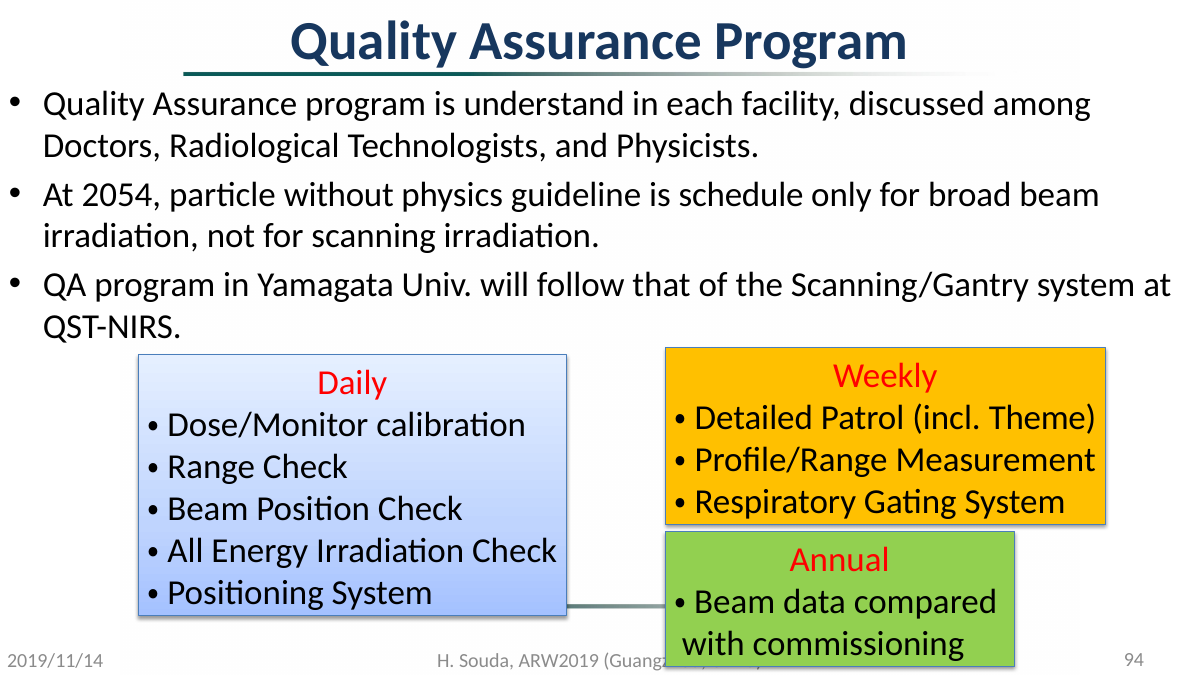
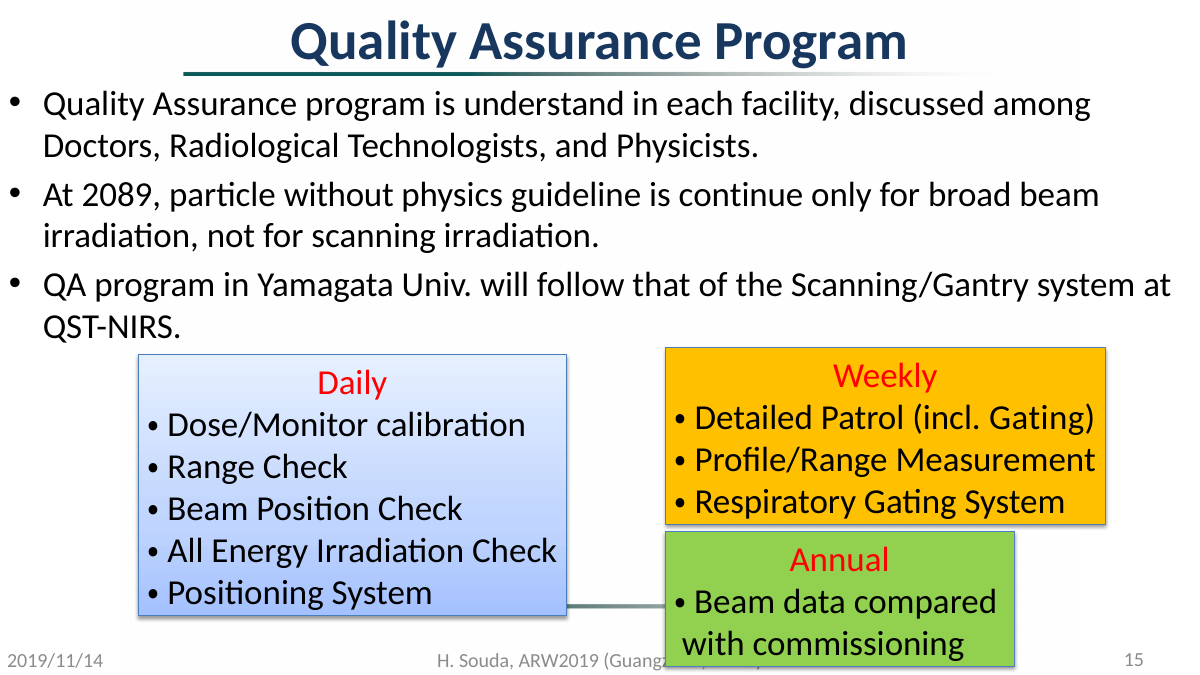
2054: 2054 -> 2089 (121, 194)
schedule: schedule -> continue (741, 194)
incl Theme: Theme -> Gating (1042, 418)
94: 94 -> 15 (1134, 659)
